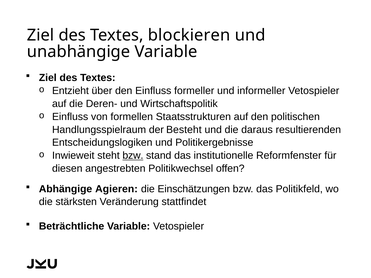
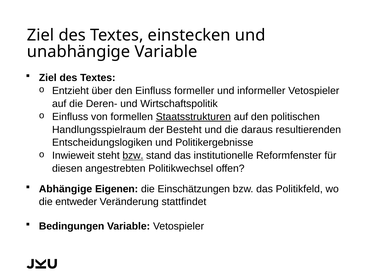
blockieren: blockieren -> einstecken (189, 35)
Staatsstrukturen underline: none -> present (193, 117)
Agieren: Agieren -> Eigenen (117, 189)
stärksten: stärksten -> entweder (76, 202)
Beträchtliche: Beträchtliche -> Bedingungen (72, 226)
